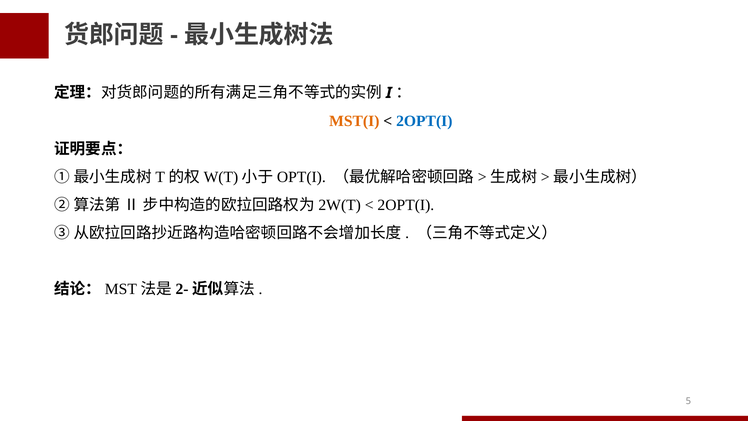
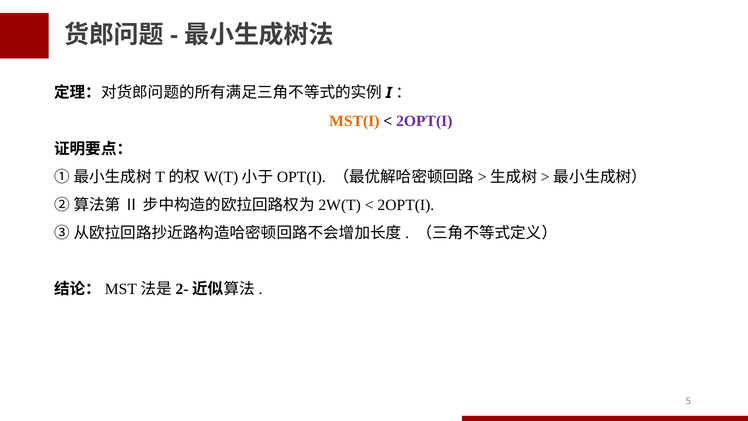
2OPT(I colour: blue -> purple (424, 121)
